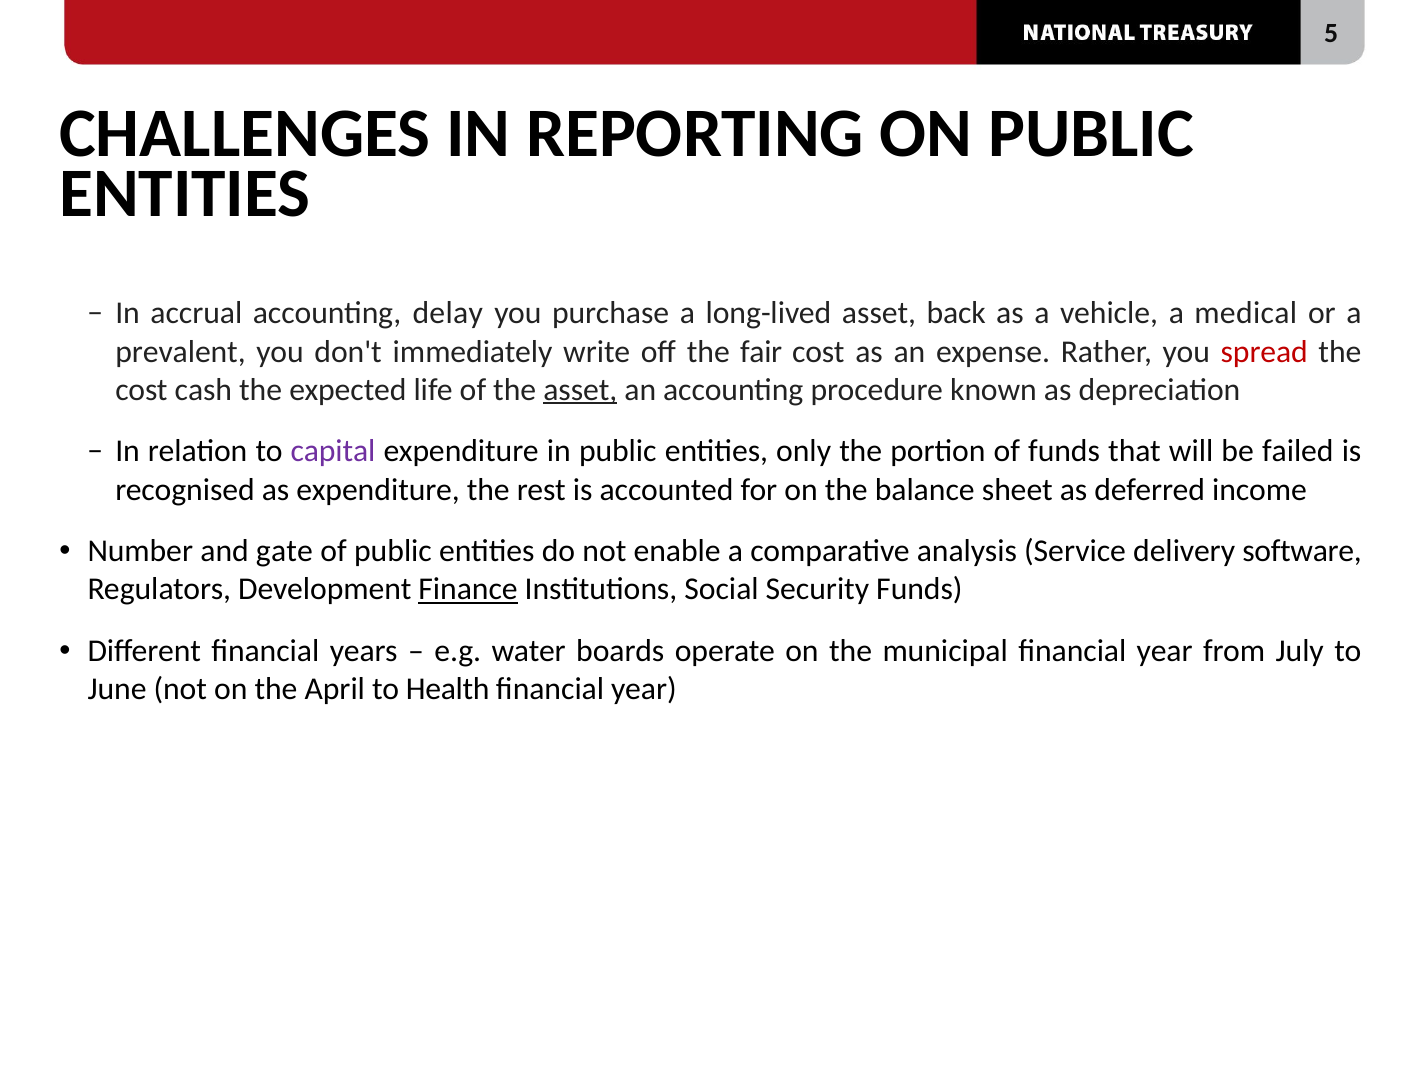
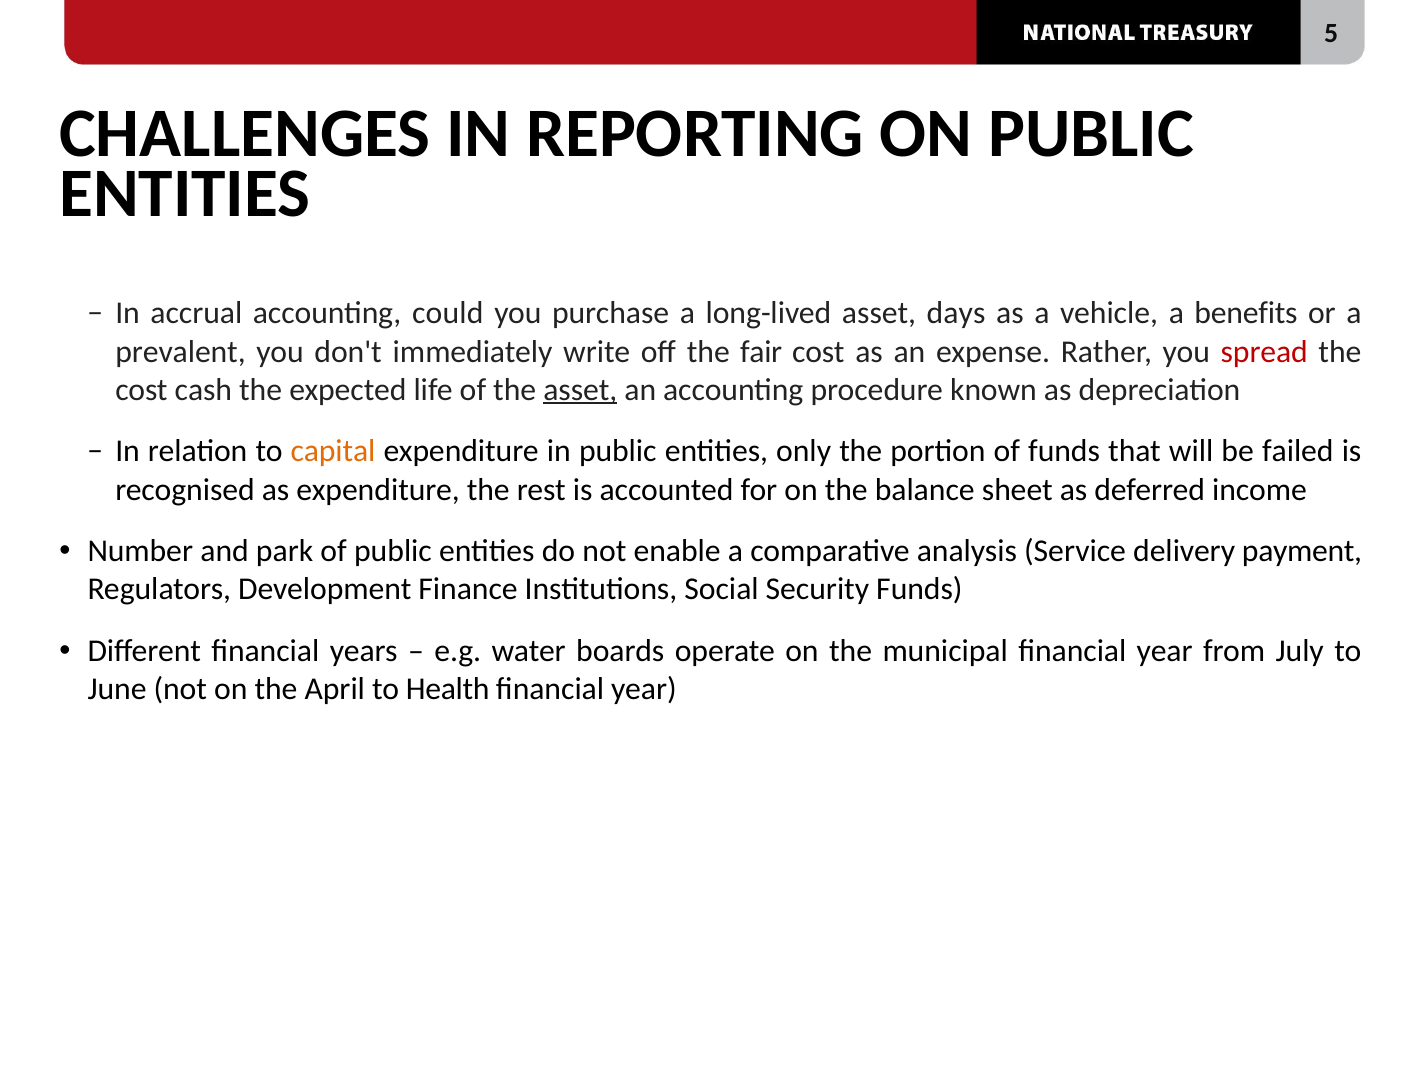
delay: delay -> could (448, 313)
back: back -> days (956, 313)
medical: medical -> benefits (1246, 313)
capital colour: purple -> orange (333, 452)
gate: gate -> park (285, 551)
software: software -> payment (1302, 551)
Finance underline: present -> none (468, 590)
